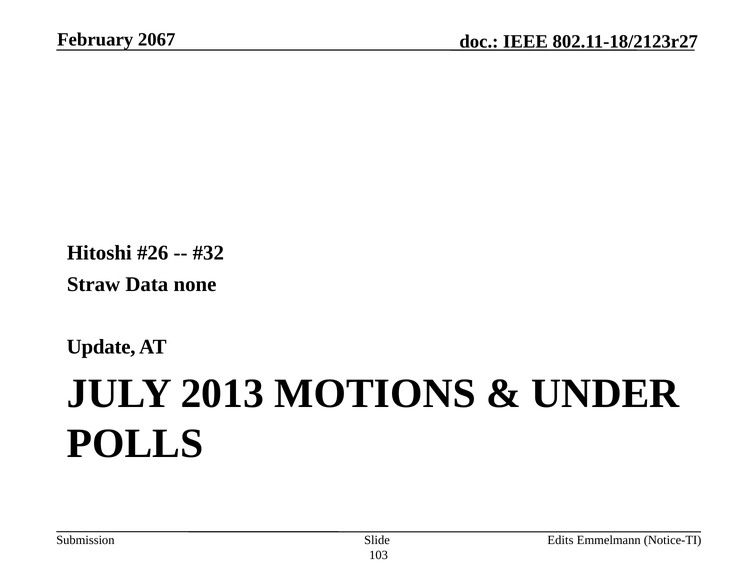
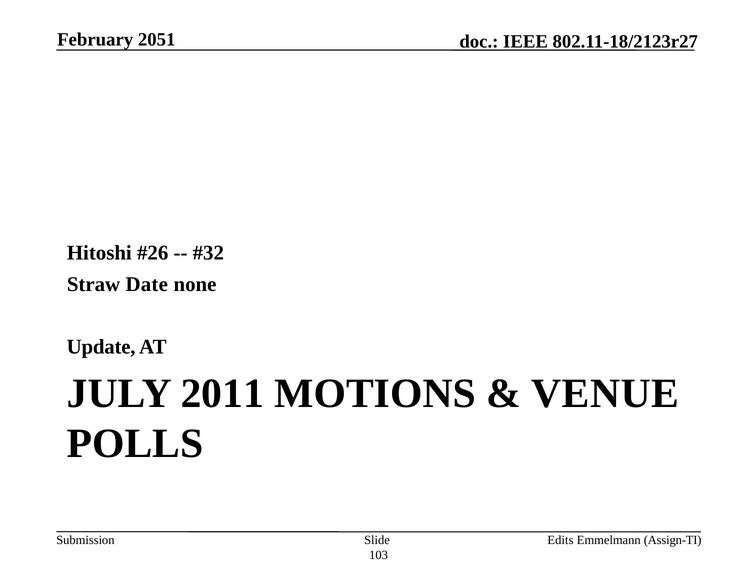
2067: 2067 -> 2051 (157, 40)
Data: Data -> Date (147, 284)
2013: 2013 -> 2011 (222, 394)
UNDER: UNDER -> VENUE (605, 394)
Notice-TI: Notice-TI -> Assign-TI (673, 540)
